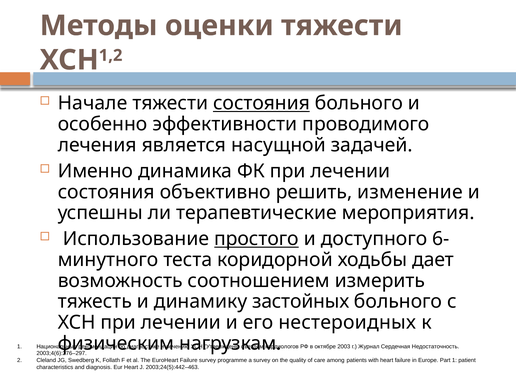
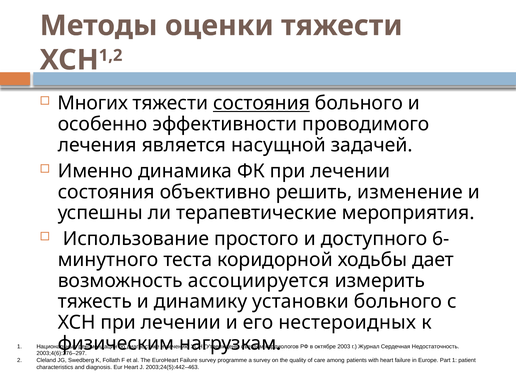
Начале: Начале -> Многих (93, 103)
простого underline: present -> none (256, 239)
соотношением: соотношением -> ассоциируется (259, 281)
застойных: застойных -> установки (301, 302)
